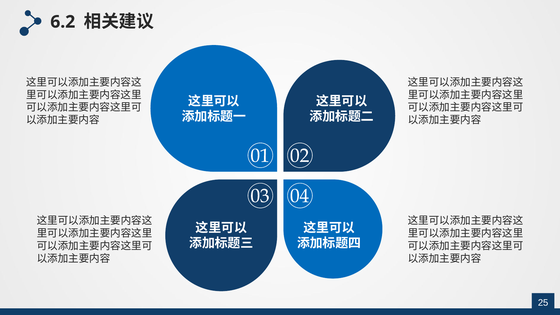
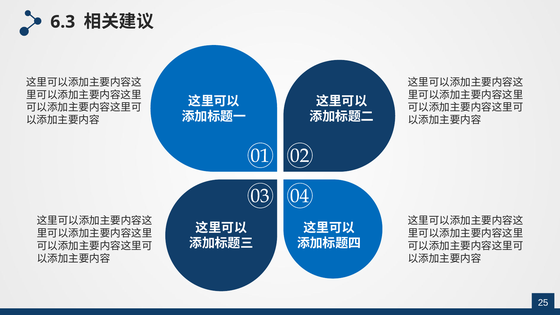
6.2: 6.2 -> 6.3 (63, 22)
